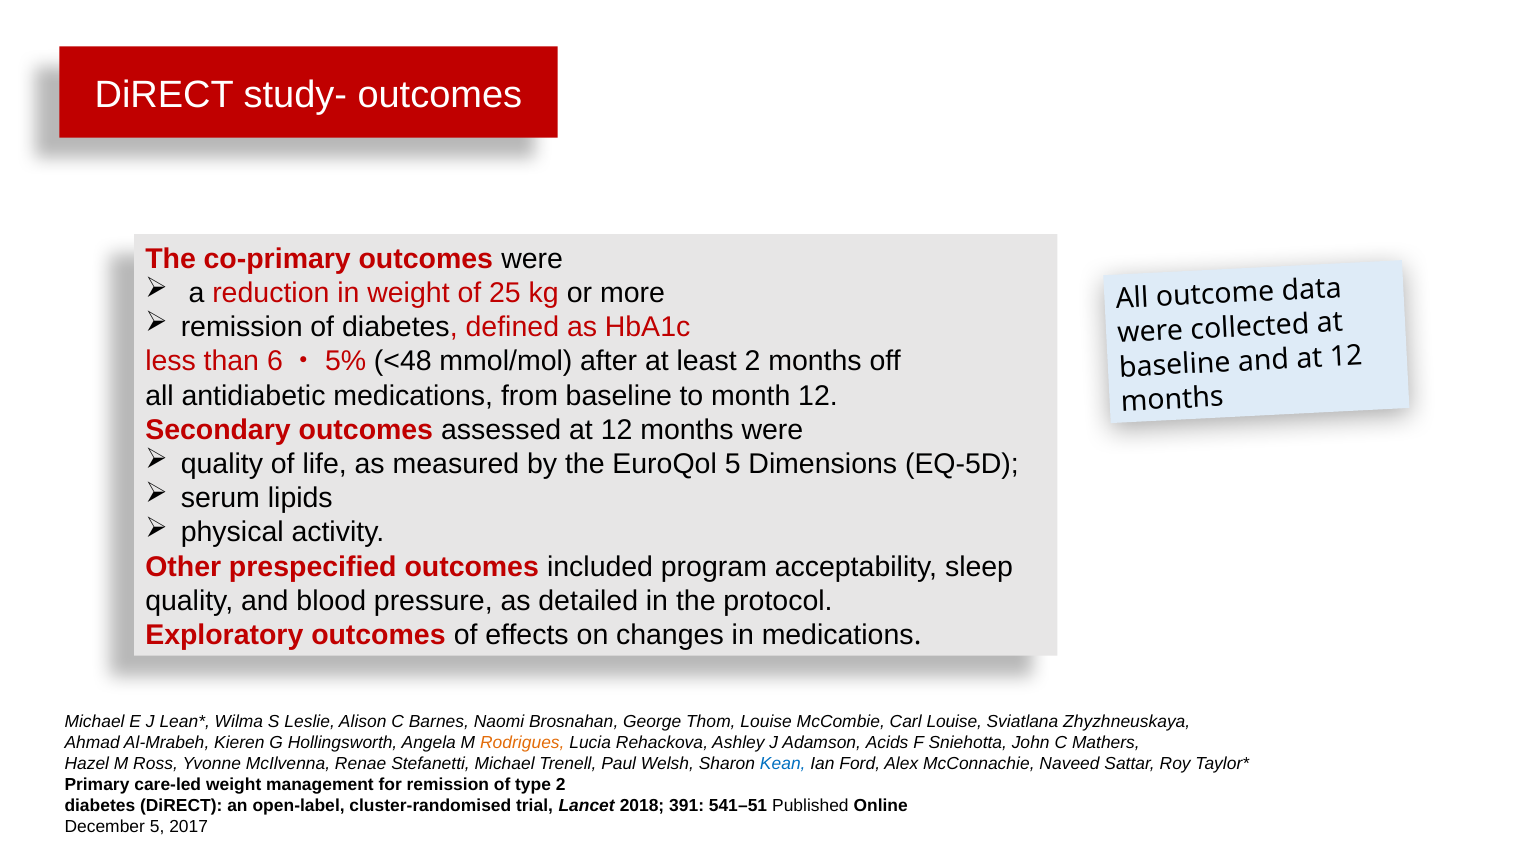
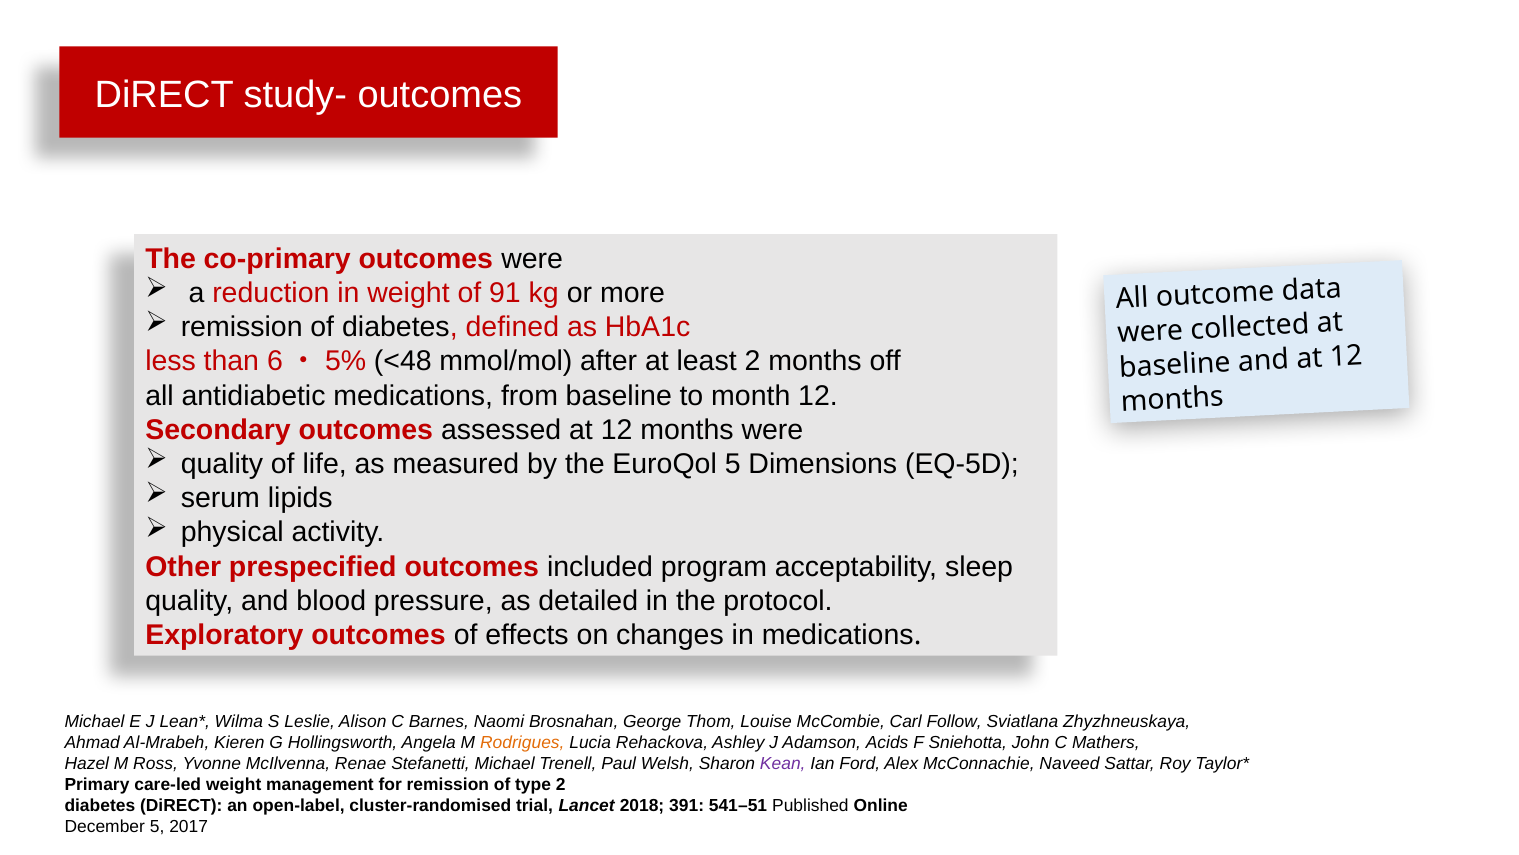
25: 25 -> 91 (505, 293)
Carl Louise: Louise -> Follow (954, 722)
Kean colour: blue -> purple (783, 764)
